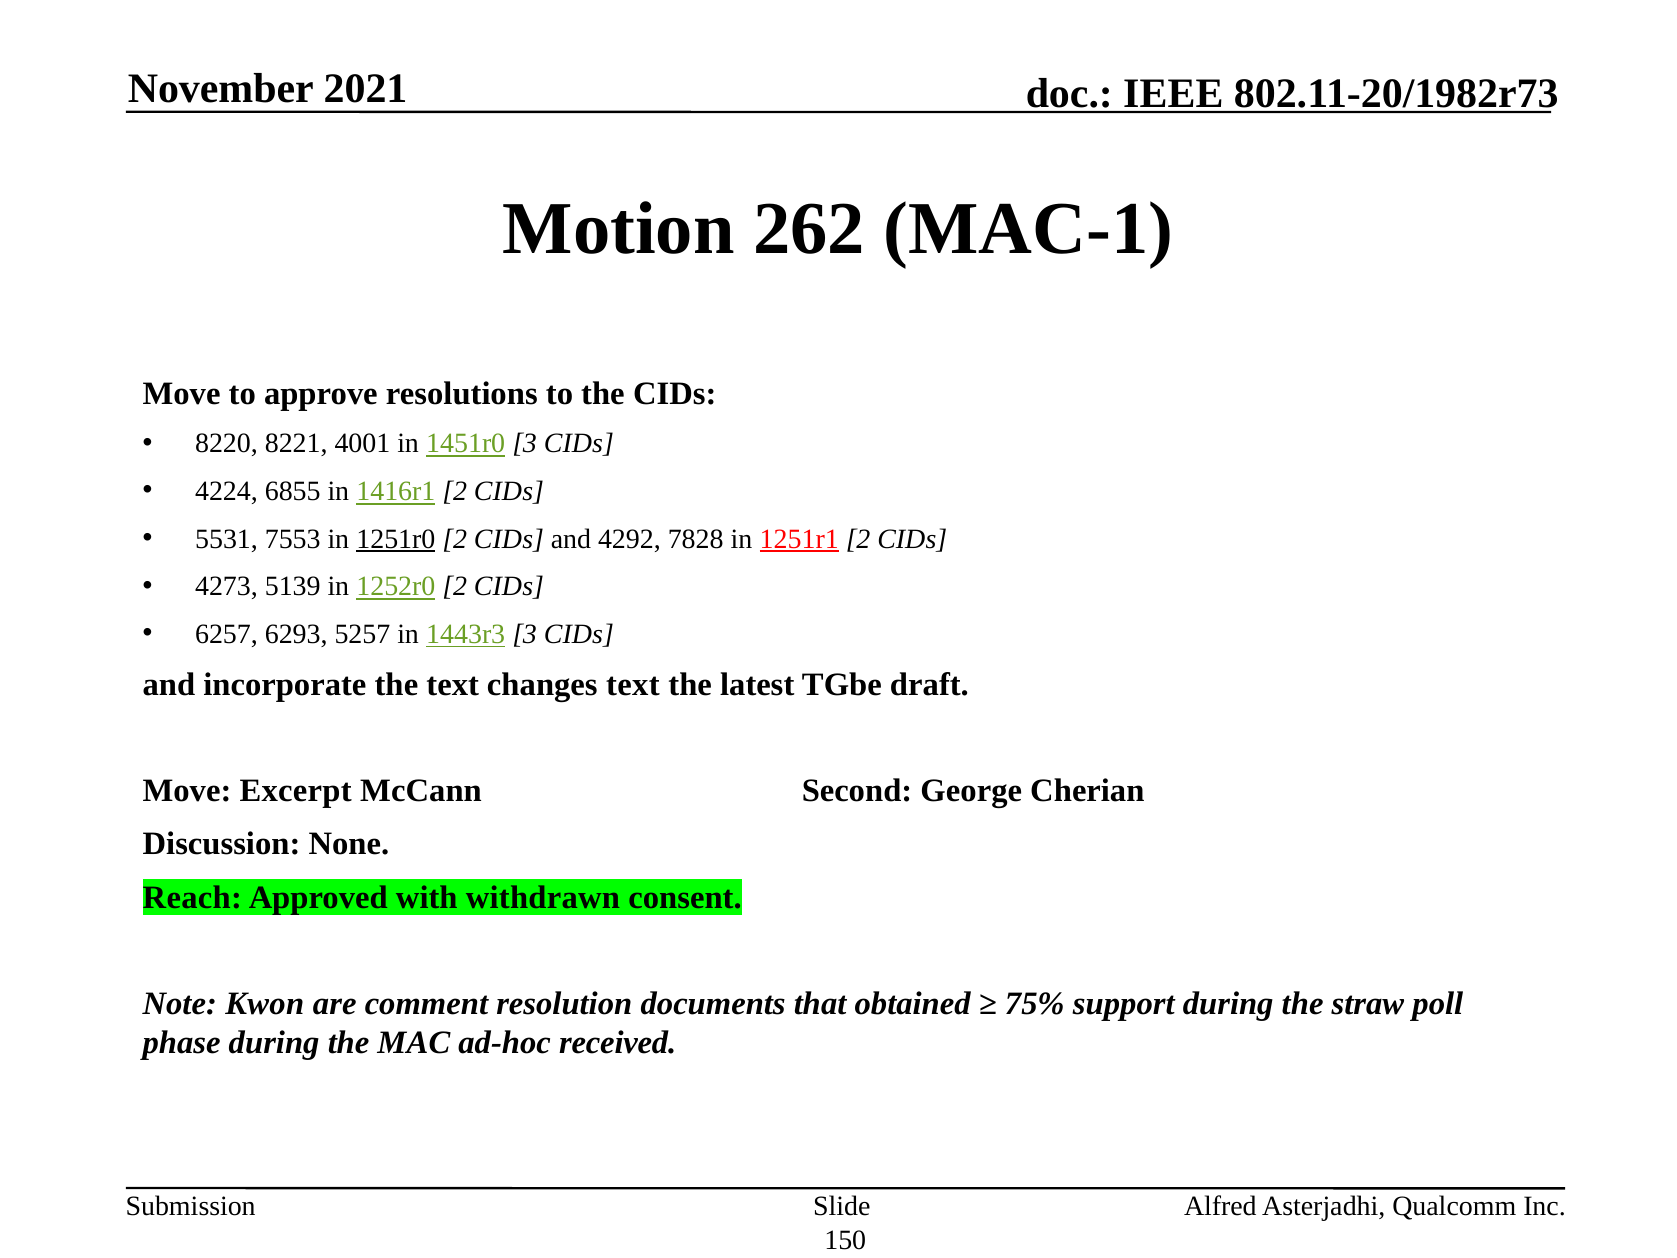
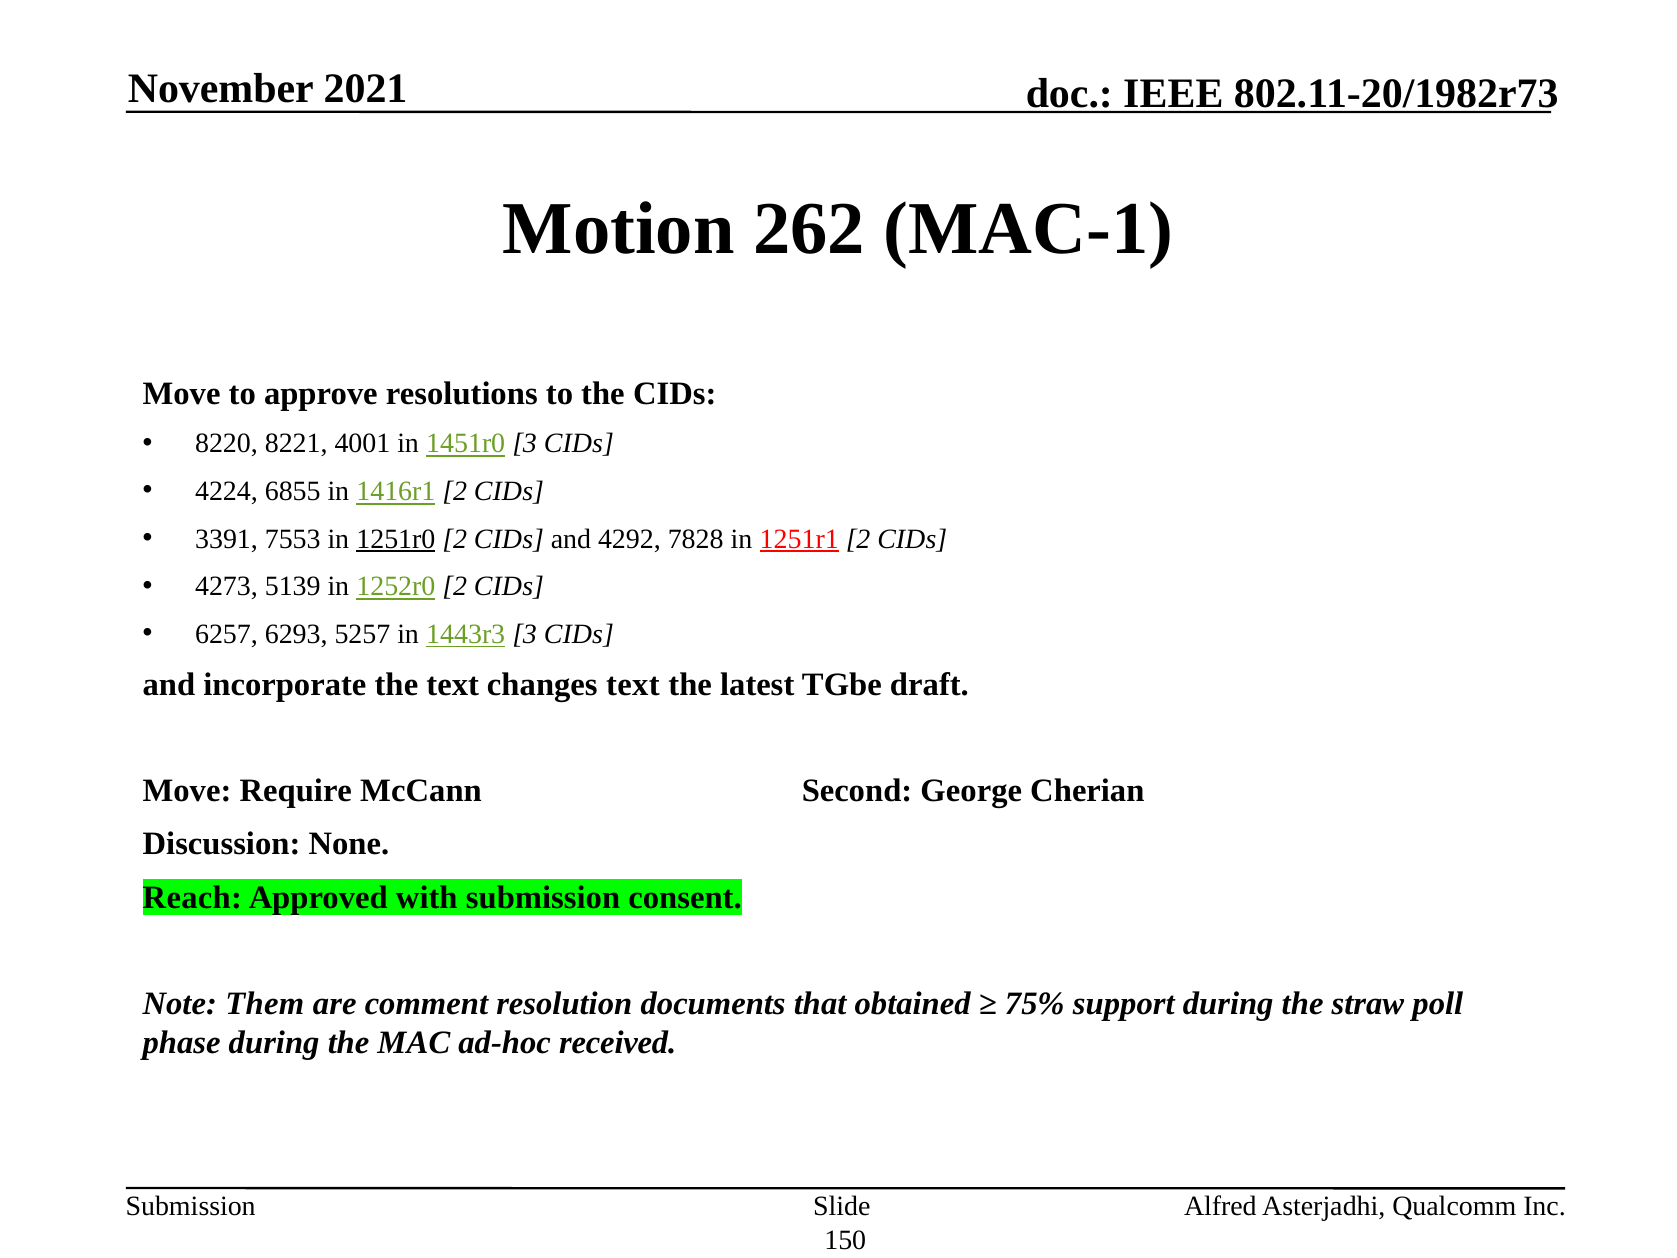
5531: 5531 -> 3391 (226, 539)
Excerpt: Excerpt -> Require (296, 791)
with withdrawn: withdrawn -> submission (543, 897)
Kwon: Kwon -> Them (265, 1003)
